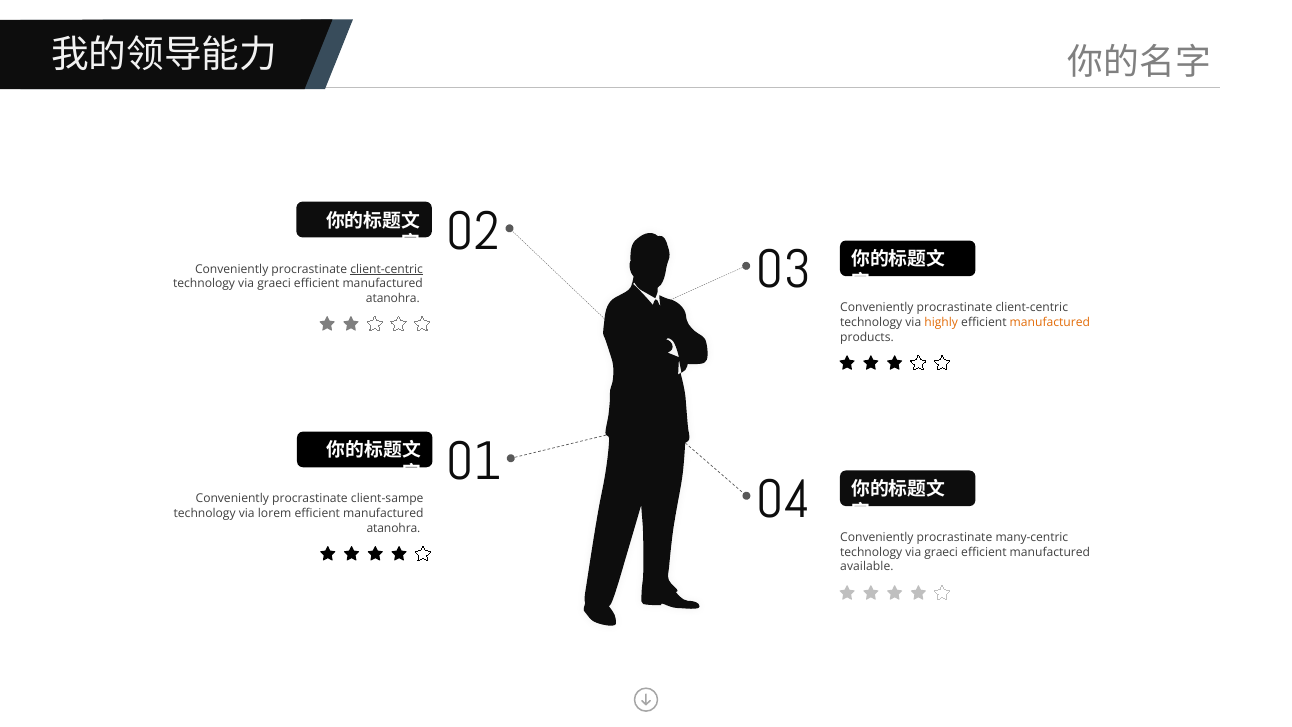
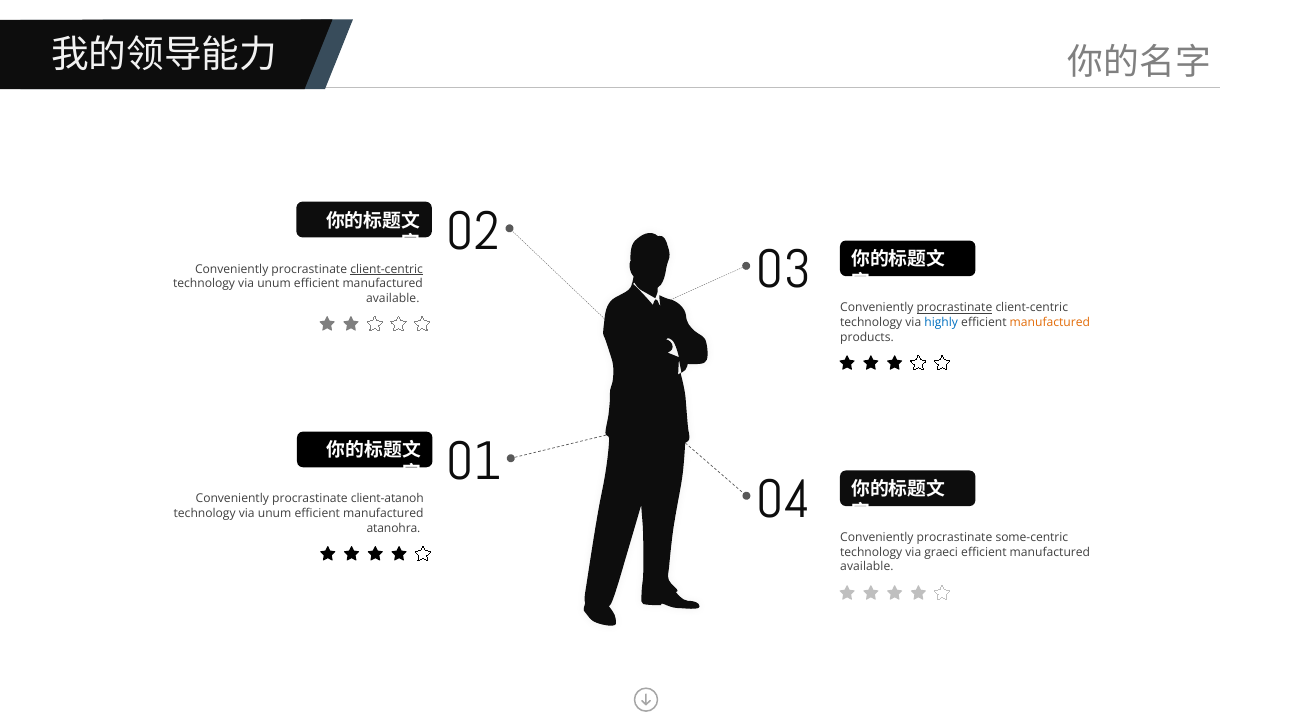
graeci: graeci -> unum (274, 284)
atanohra: atanohra -> available (393, 298)
procrastinate underline: none -> present (954, 308)
highly colour: orange -> blue (941, 322)
client-sampe: client-sampe -> client-atanoh (387, 499)
lorem: lorem -> unum (275, 513)
many-centric: many-centric -> some-centric (1032, 538)
